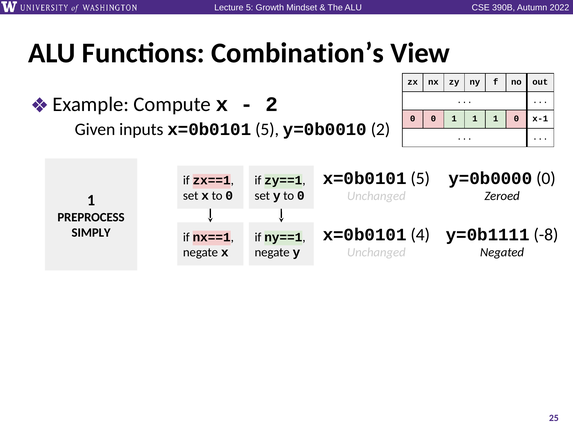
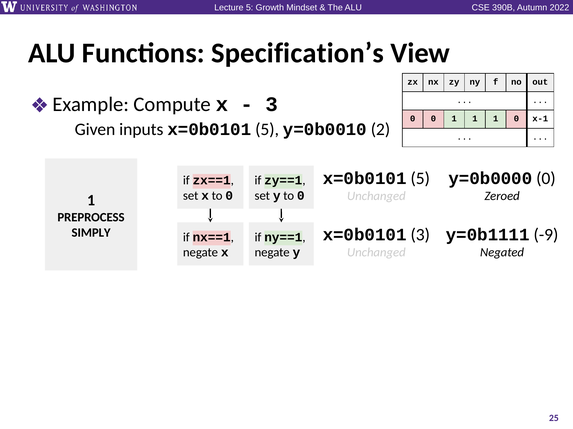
Combination’s: Combination’s -> Specification’s (297, 53)
2: 2 -> 3 (272, 105)
x=0b0101 4: 4 -> 3 (420, 235)
-8: -8 -> -9 (546, 235)
